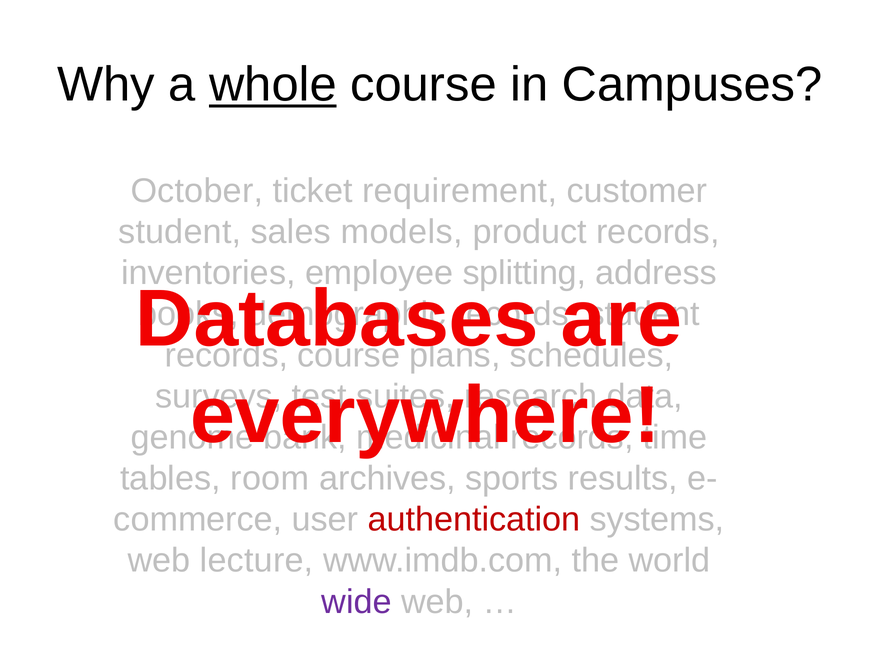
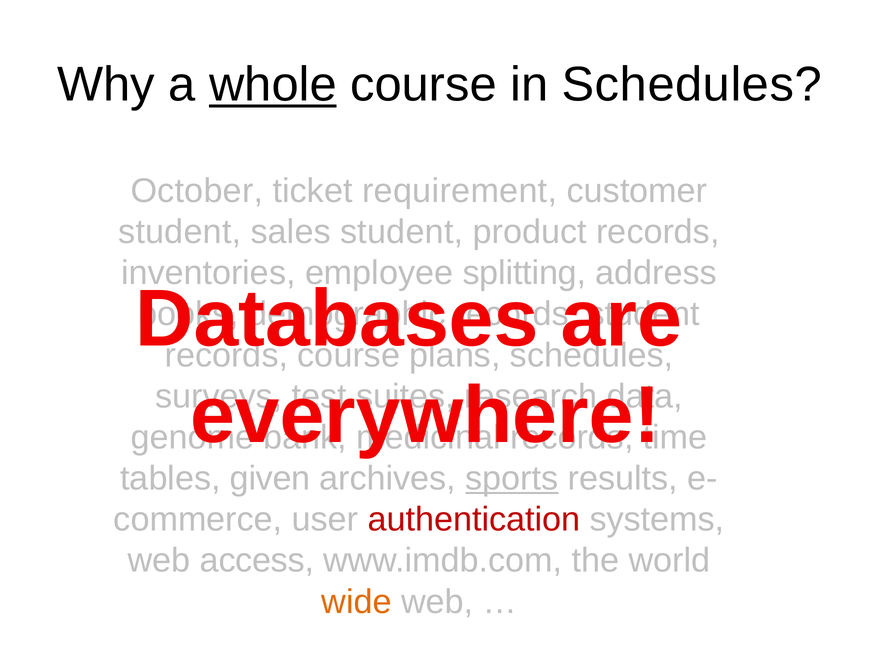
in Campuses: Campuses -> Schedules (692, 85)
sales models: models -> student (402, 232)
room: room -> given (270, 478)
sports underline: none -> present (512, 478)
lecture: lecture -> access (257, 561)
wide colour: purple -> orange (357, 602)
